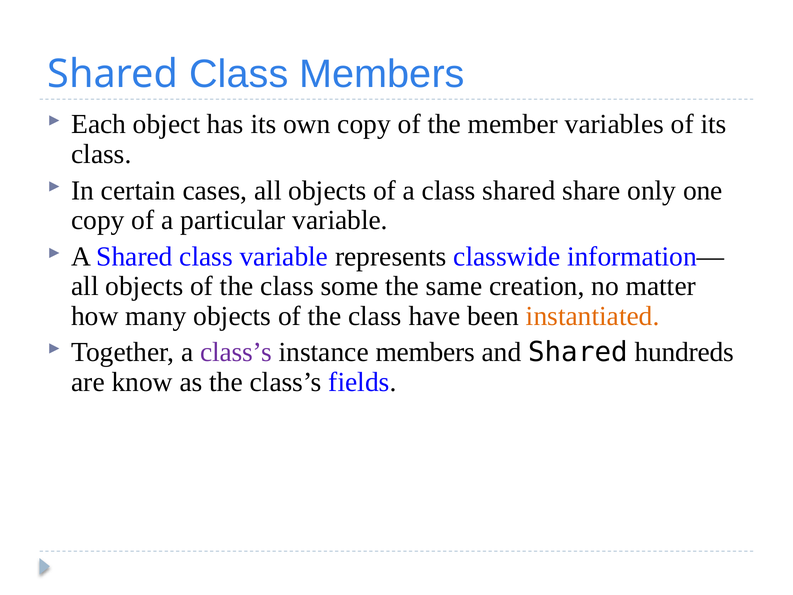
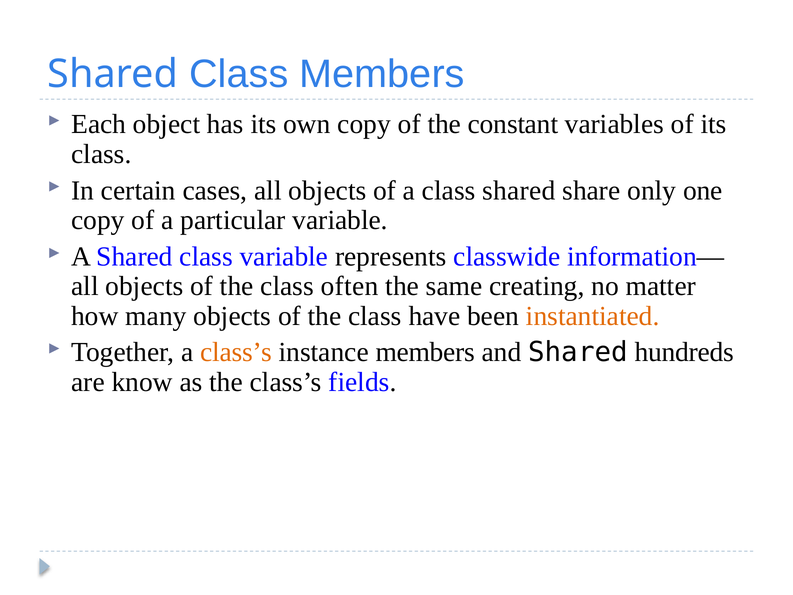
member: member -> constant (513, 124)
some: some -> often (349, 286)
creation: creation -> creating (537, 286)
class’s colour: purple -> orange (236, 352)
